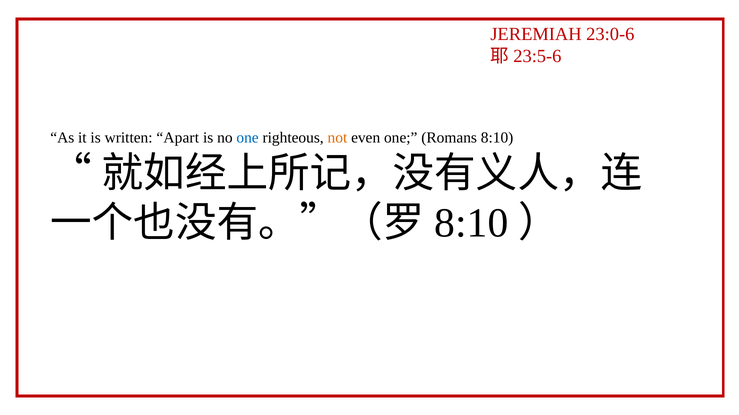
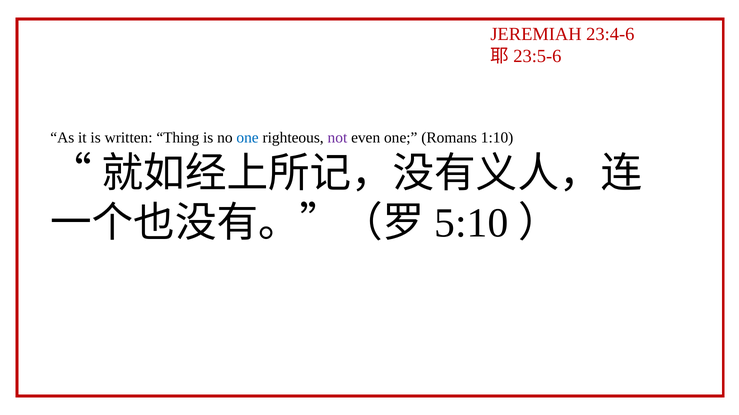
23:0-6: 23:0-6 -> 23:4-6 (610, 34)
Apart: Apart -> Thing (178, 138)
not colour: orange -> purple (337, 138)
Romans 8:10: 8:10 -> 1:10 (497, 138)
8:10: 8:10 -> 5:10 (471, 224)
